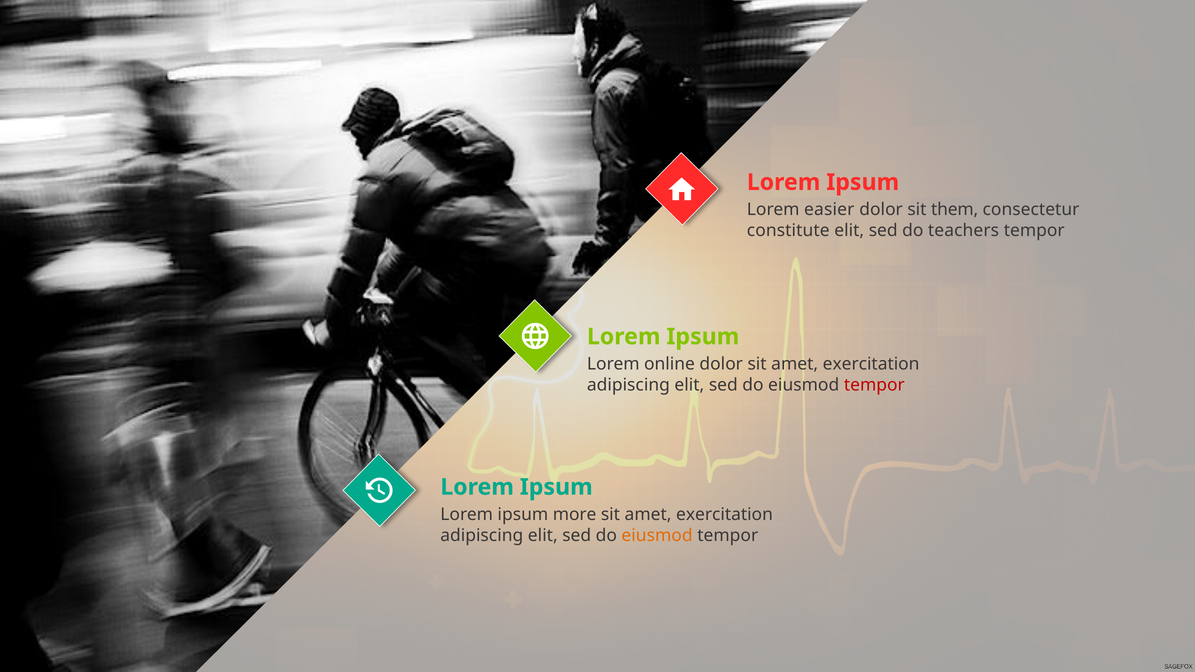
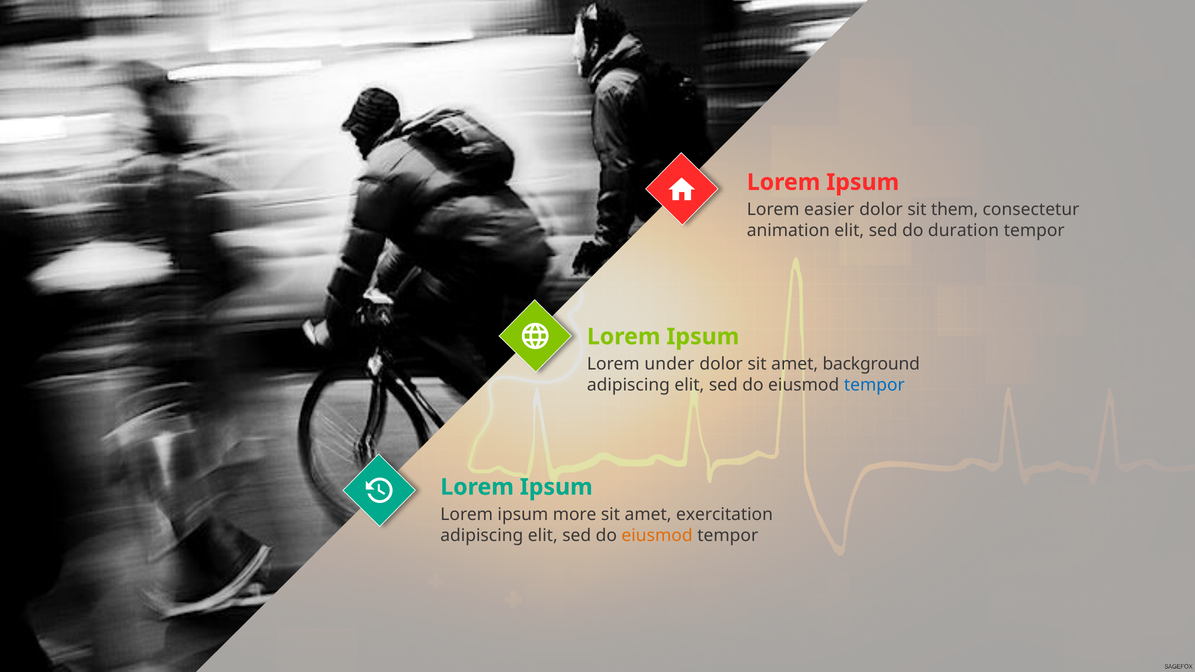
constitute: constitute -> animation (788, 231)
teachers: teachers -> duration (964, 231)
online: online -> under (669, 364)
dolor sit amet exercitation: exercitation -> background (871, 364)
tempor colour: red -> blue (874, 385)
